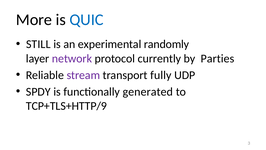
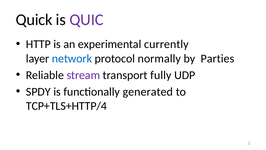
More: More -> Quick (34, 20)
QUIC colour: blue -> purple (87, 20)
STILL: STILL -> HTTP (38, 44)
randomly: randomly -> currently (166, 44)
network colour: purple -> blue (72, 58)
currently: currently -> normally (159, 58)
TCP+TLS+HTTP/9: TCP+TLS+HTTP/9 -> TCP+TLS+HTTP/4 (66, 106)
